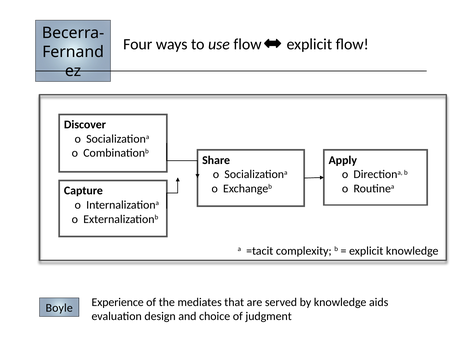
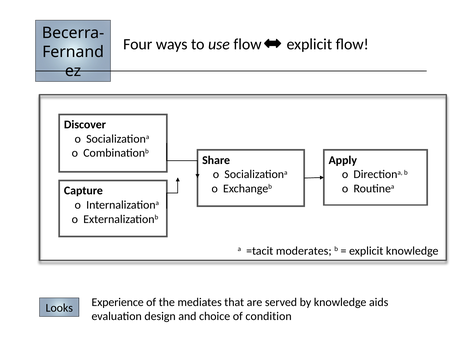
complexity: complexity -> moderates (304, 251)
Boyle: Boyle -> Looks (59, 308)
judgment: judgment -> condition (269, 317)
